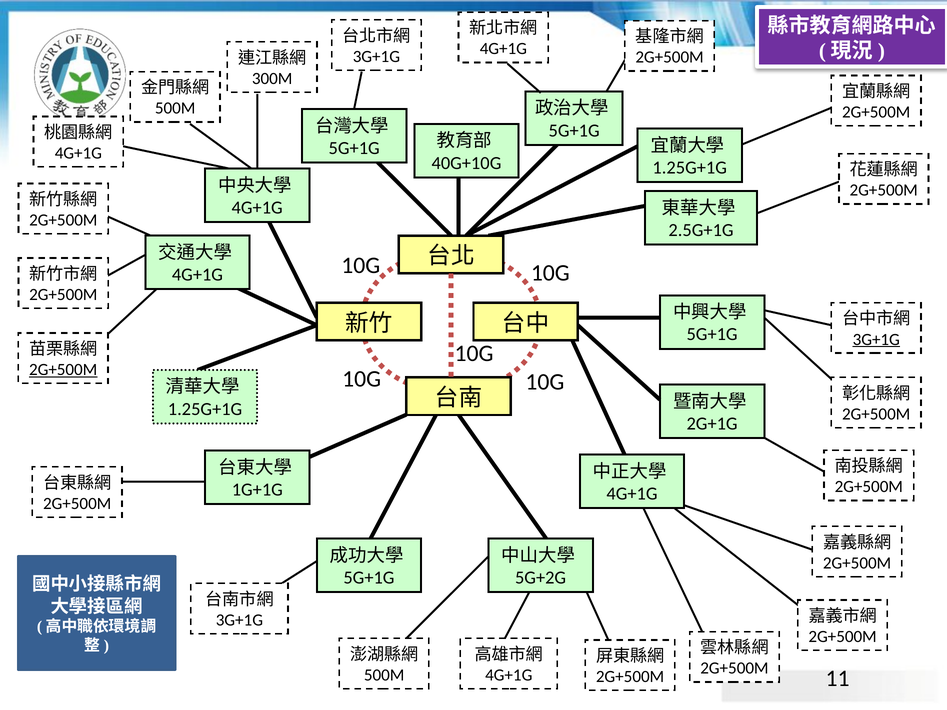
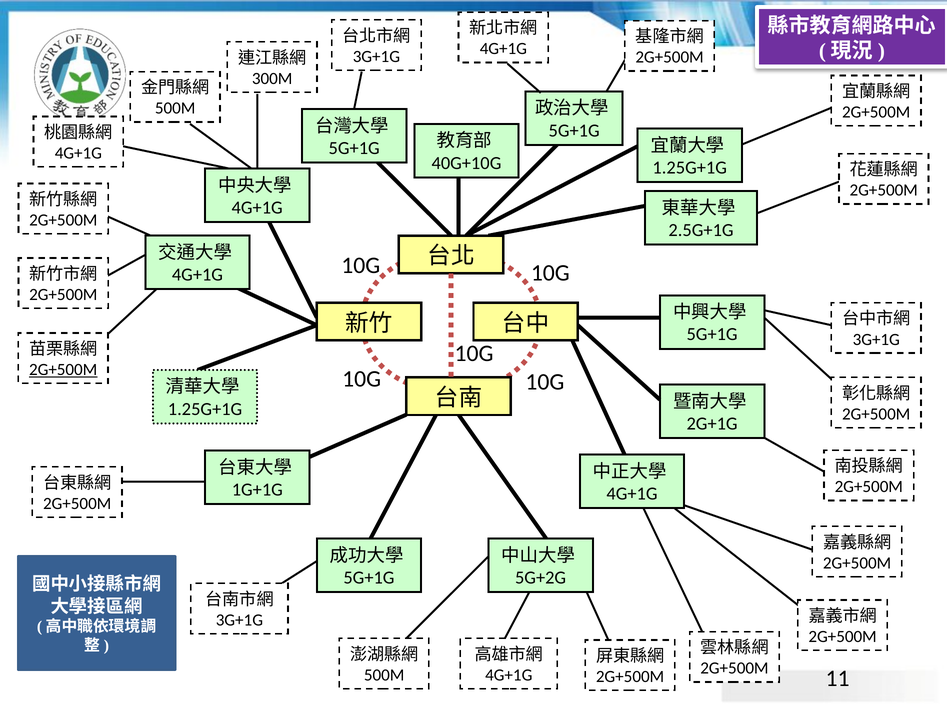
3G+1G underline: present -> none (876, 339)
